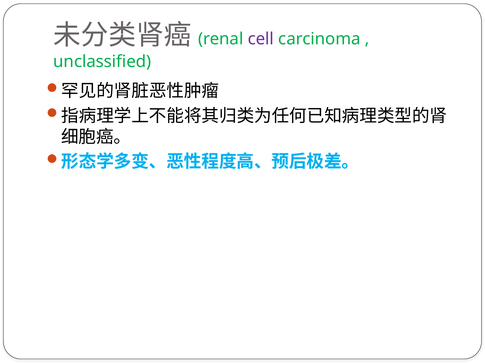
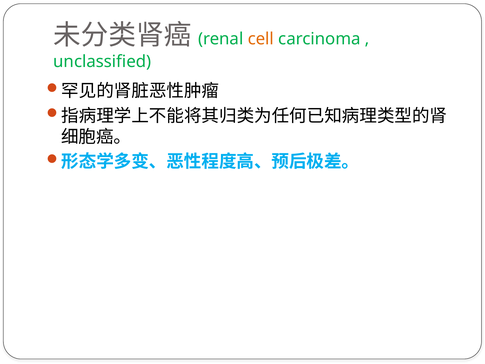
cell colour: purple -> orange (261, 39)
